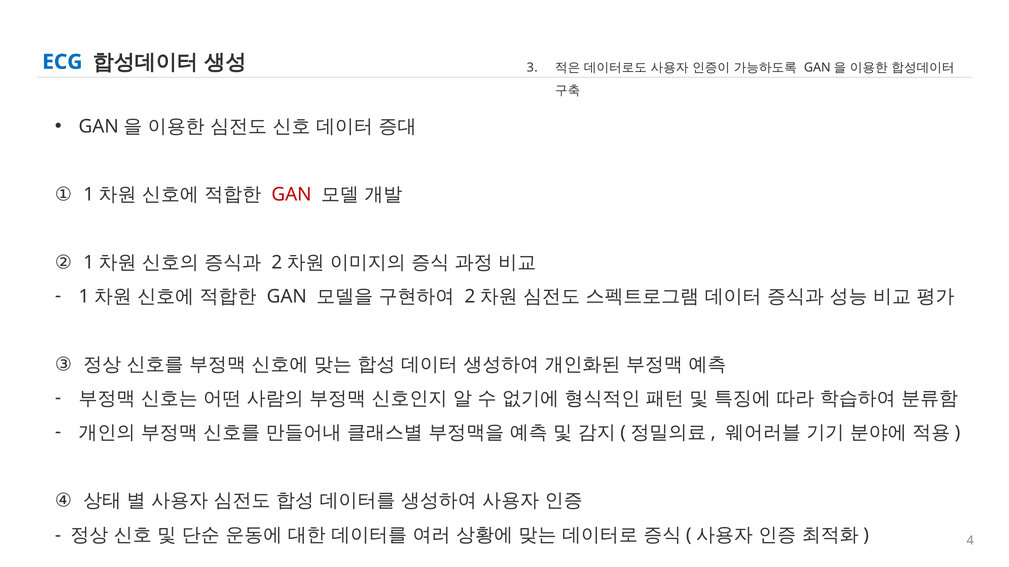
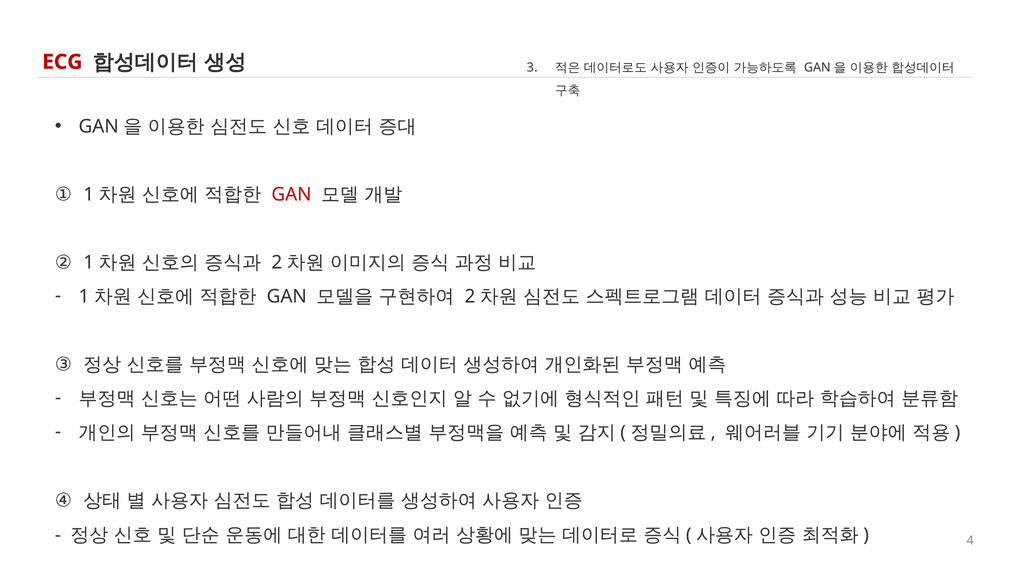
ECG colour: blue -> red (62, 62)
